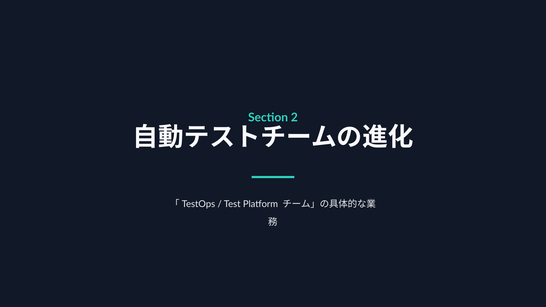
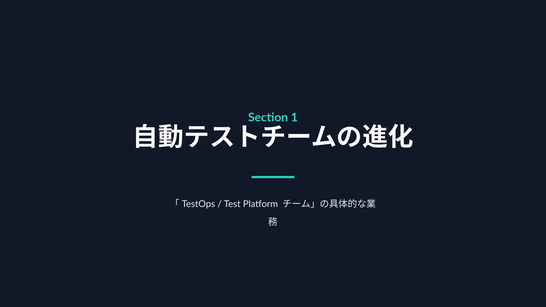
2: 2 -> 1 (294, 118)
